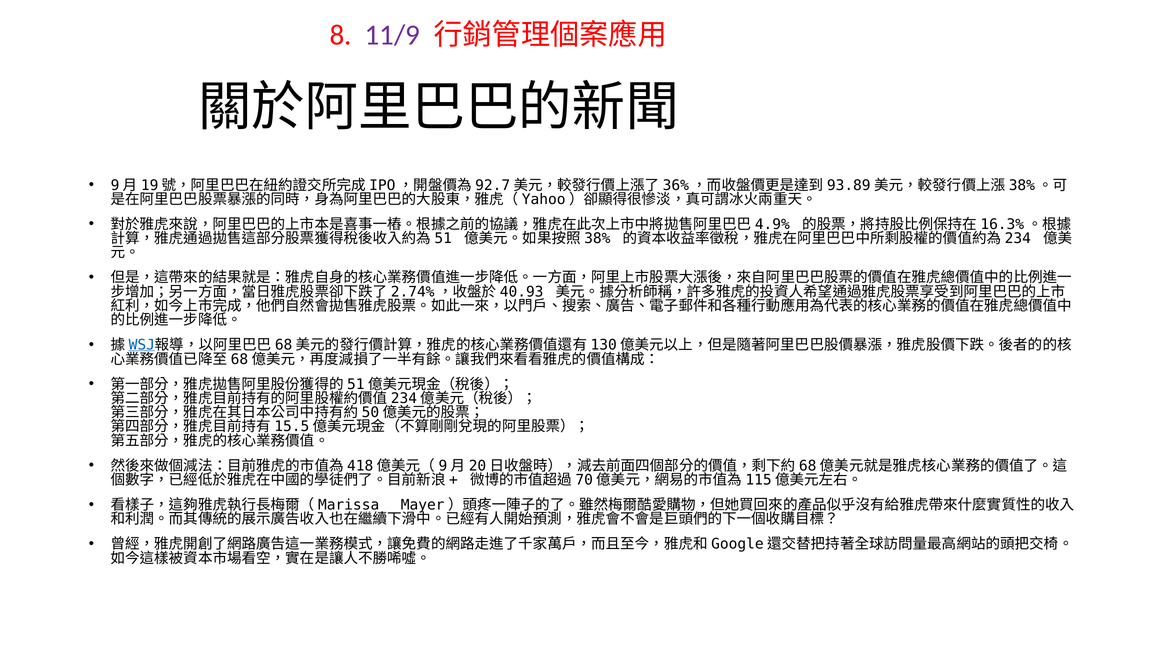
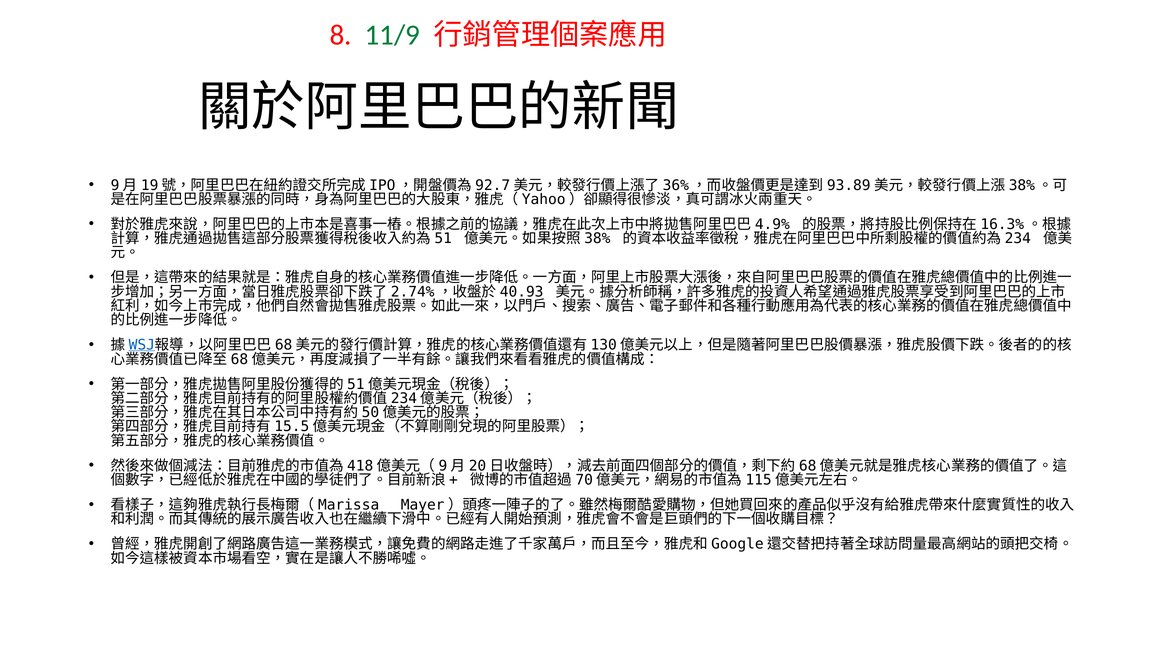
11/9 colour: purple -> green (392, 35)
